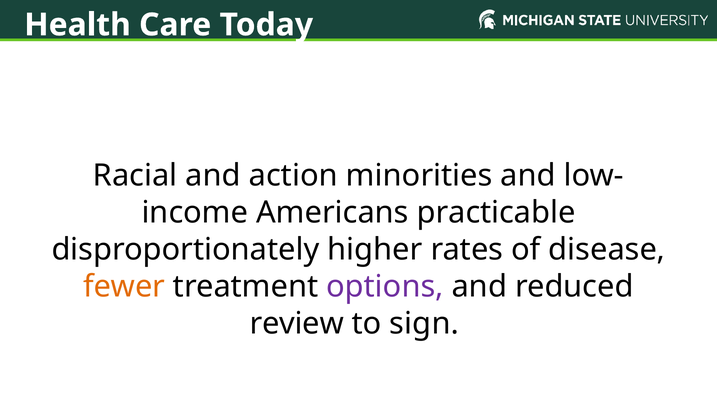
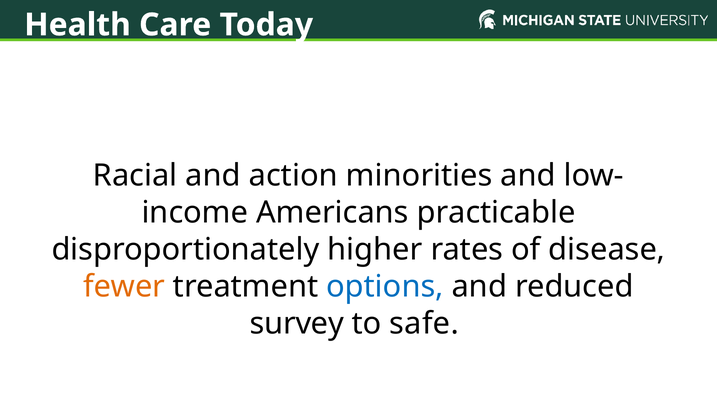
options colour: purple -> blue (385, 287)
review: review -> survey (297, 324)
sign: sign -> safe (424, 324)
